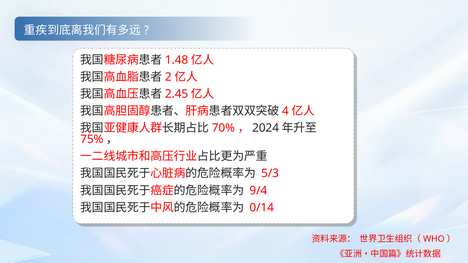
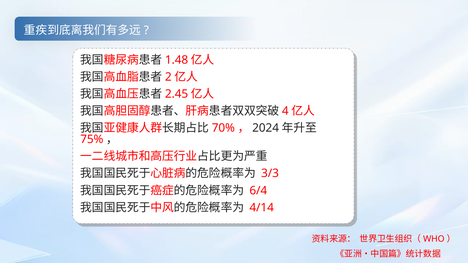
5/3: 5/3 -> 3/3 (270, 174)
9/4: 9/4 -> 6/4 (258, 191)
0/14: 0/14 -> 4/14 (262, 208)
